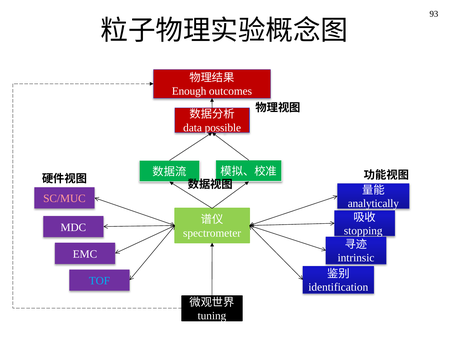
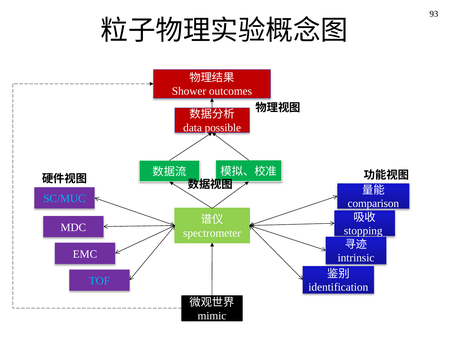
Enough: Enough -> Shower (189, 91)
SC/MUC colour: pink -> light blue (64, 199)
analytically: analytically -> comparison (373, 204)
tuning: tuning -> mimic (212, 316)
